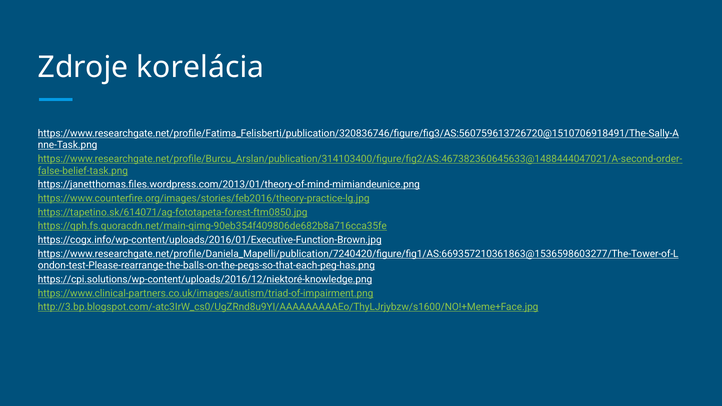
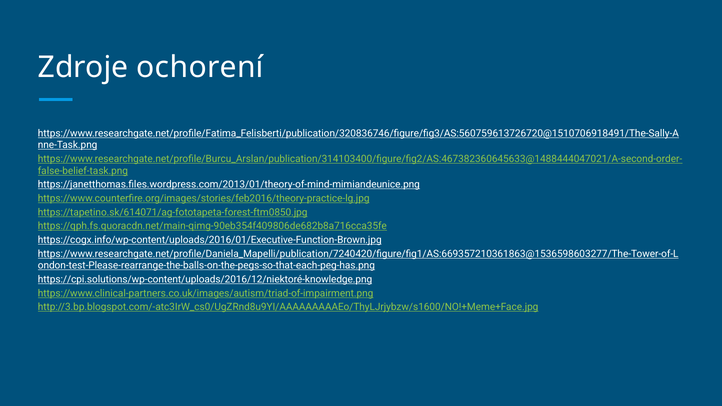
korelácia: korelácia -> ochorení (200, 67)
